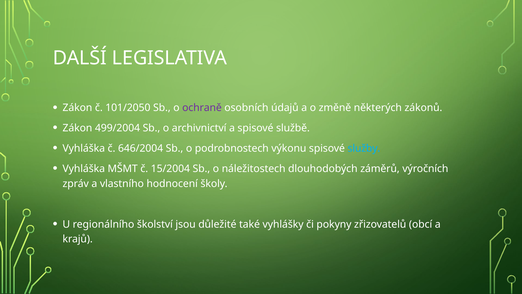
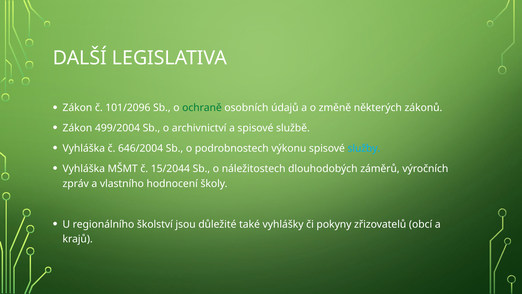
101/2050: 101/2050 -> 101/2096 (128, 108)
ochraně colour: purple -> green (202, 108)
15/2004: 15/2004 -> 15/2044 (170, 169)
